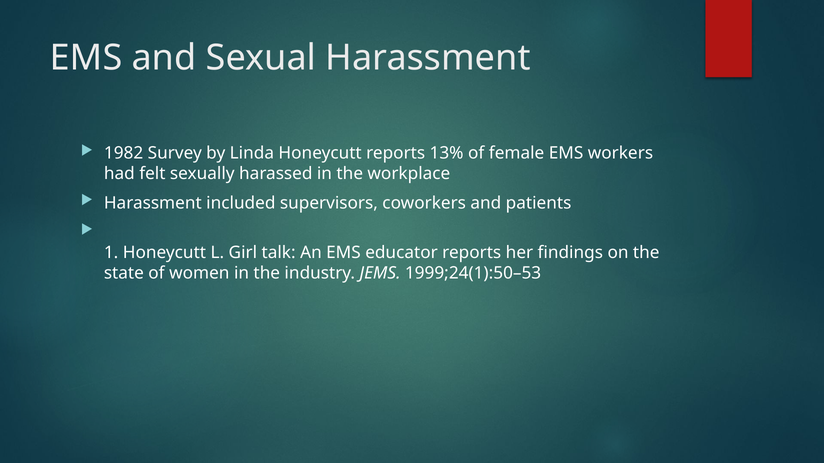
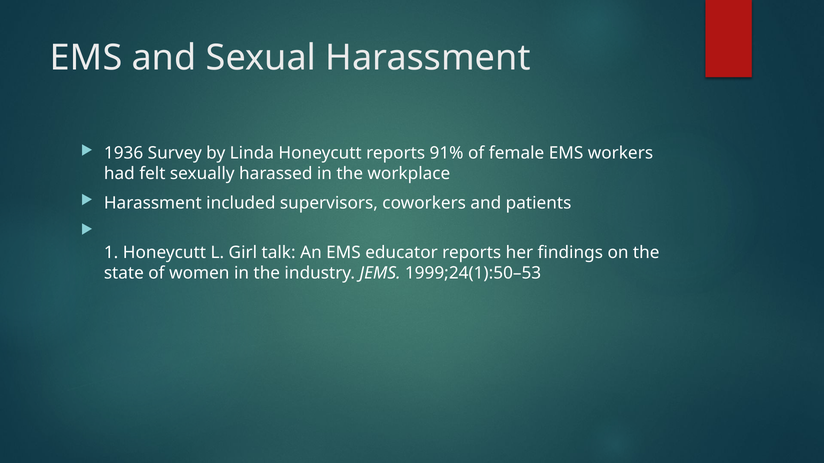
1982: 1982 -> 1936 (124, 153)
13%: 13% -> 91% (447, 153)
